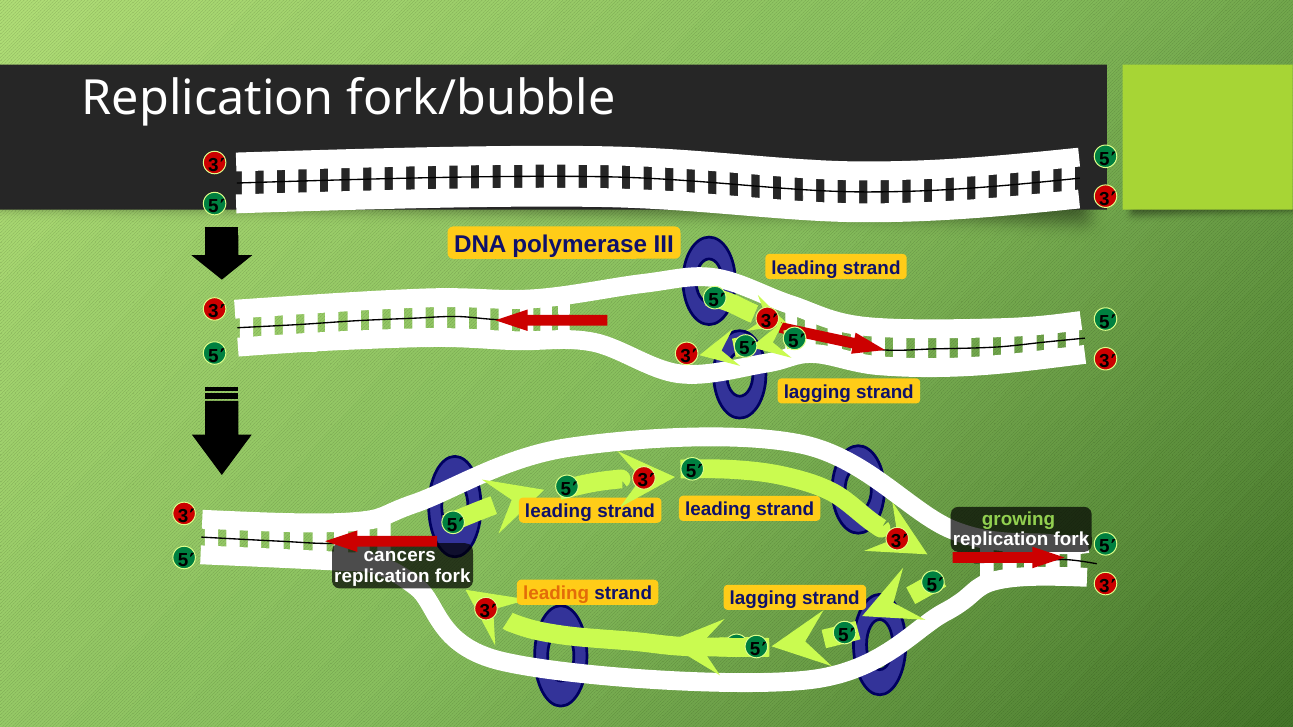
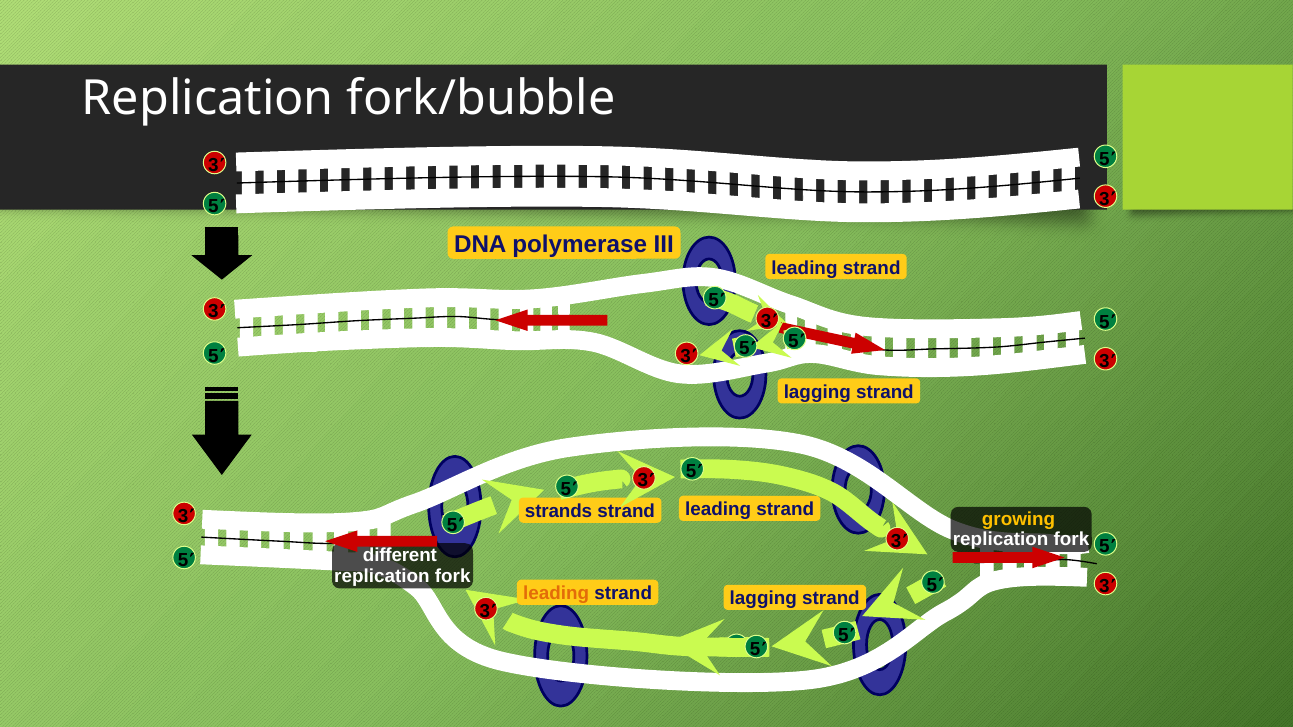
leading: leading -> strands (559, 512)
growing colour: light green -> yellow (1019, 519)
cancers: cancers -> different (400, 556)
